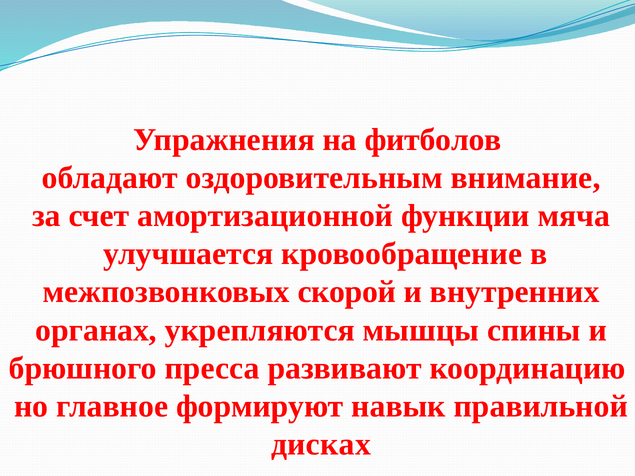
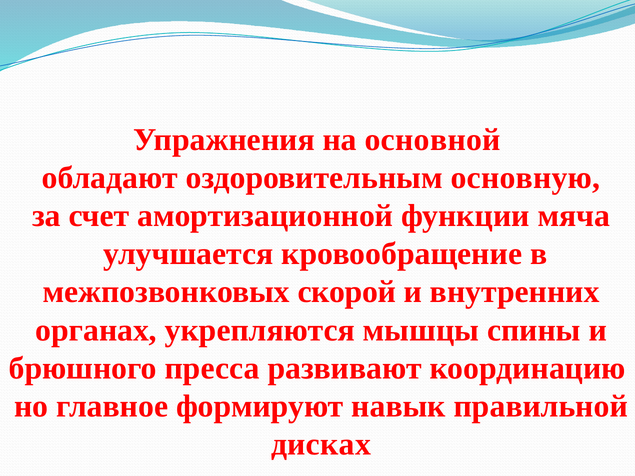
фитболов: фитболов -> основной (433, 140)
внимание: внимание -> основную (525, 178)
